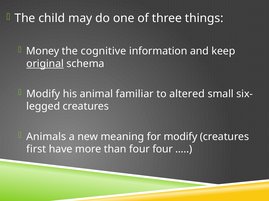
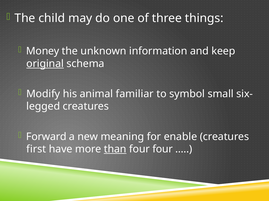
cognitive: cognitive -> unknown (104, 51)
altered: altered -> symbol (187, 94)
Animals: Animals -> Forward (46, 137)
for modify: modify -> enable (180, 137)
than underline: none -> present (115, 150)
